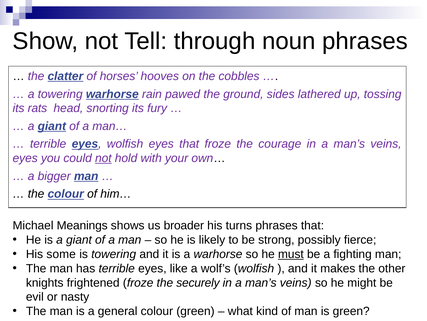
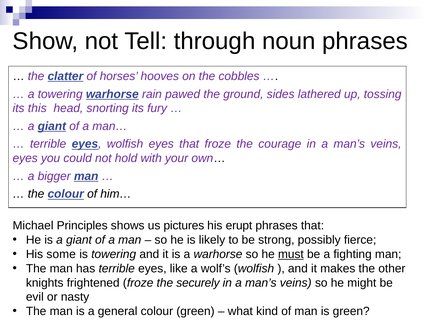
rats: rats -> this (37, 108)
not underline: present -> none (103, 158)
Meanings: Meanings -> Principles (82, 225)
broader: broader -> pictures (184, 225)
turns: turns -> erupt (239, 225)
